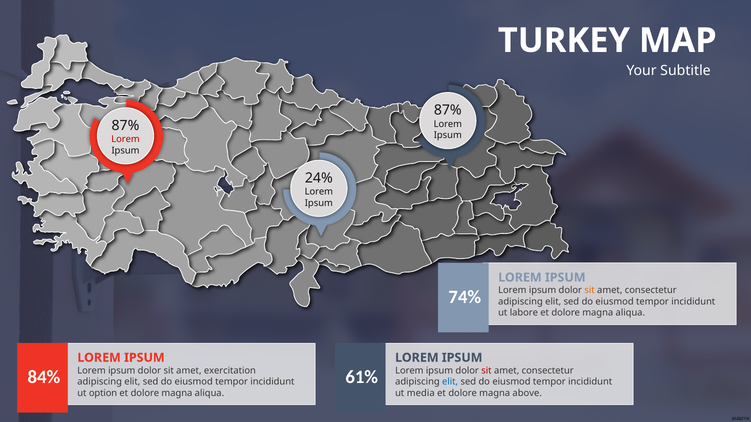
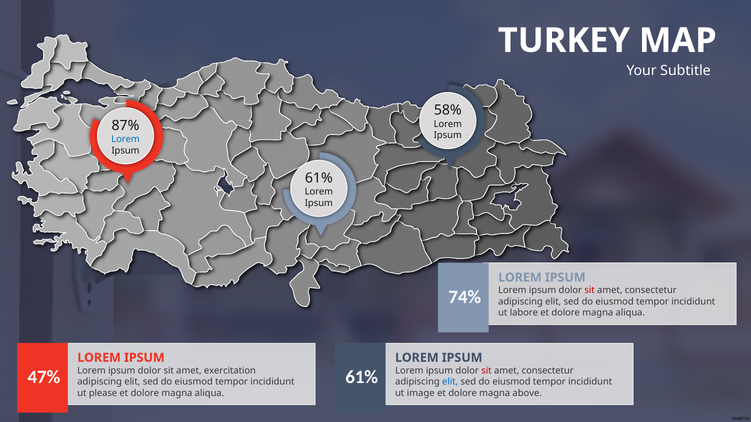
87%: 87% -> 58% (448, 110)
Lorem colour: red -> blue (126, 139)
24%: 24% -> 61% (319, 178)
sit colour: orange -> red (590, 291)
84%: 84% -> 47% (44, 378)
option: option -> please (103, 393)
media: media -> image (421, 393)
